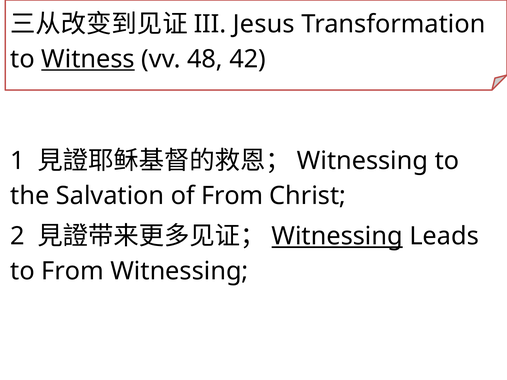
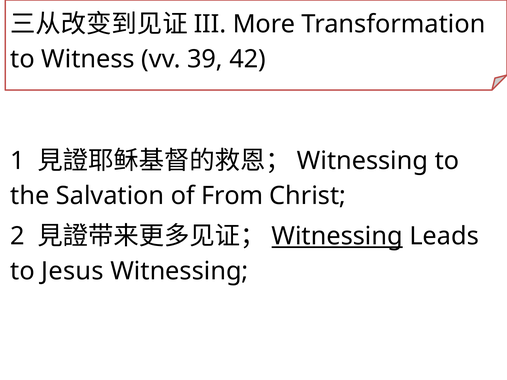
Jesus: Jesus -> More (264, 24)
Witness underline: present -> none (88, 59)
48: 48 -> 39 (205, 59)
to From: From -> Jesus (72, 271)
